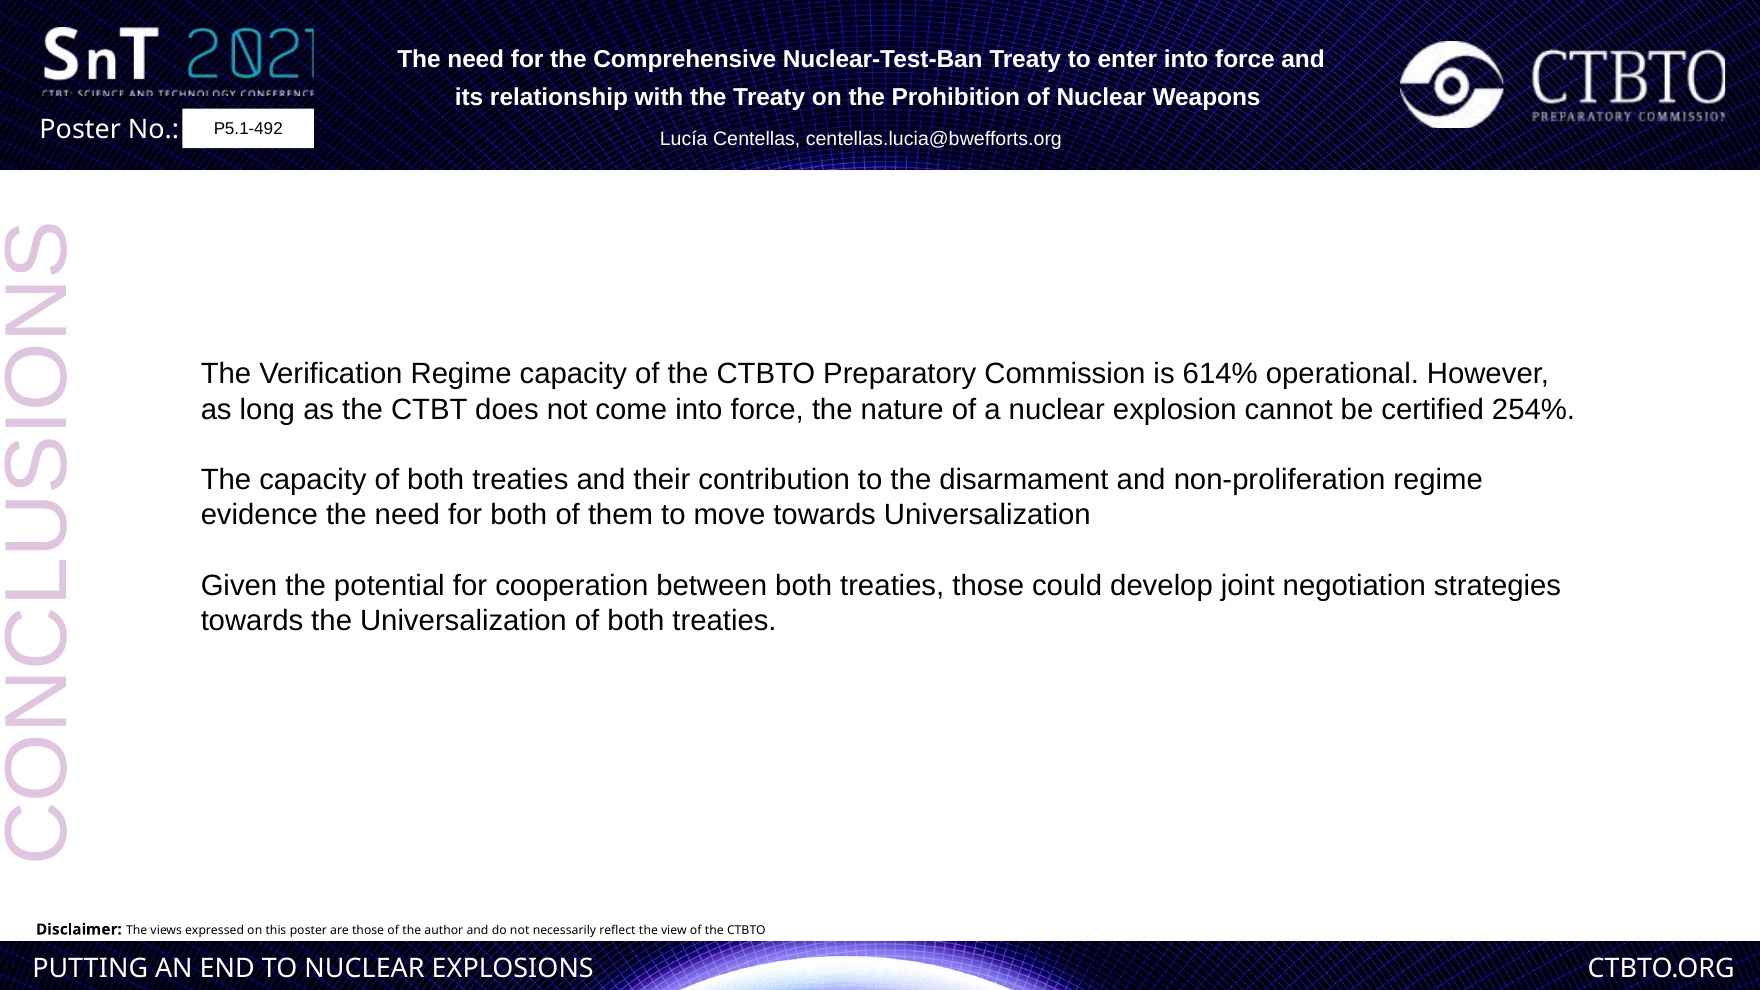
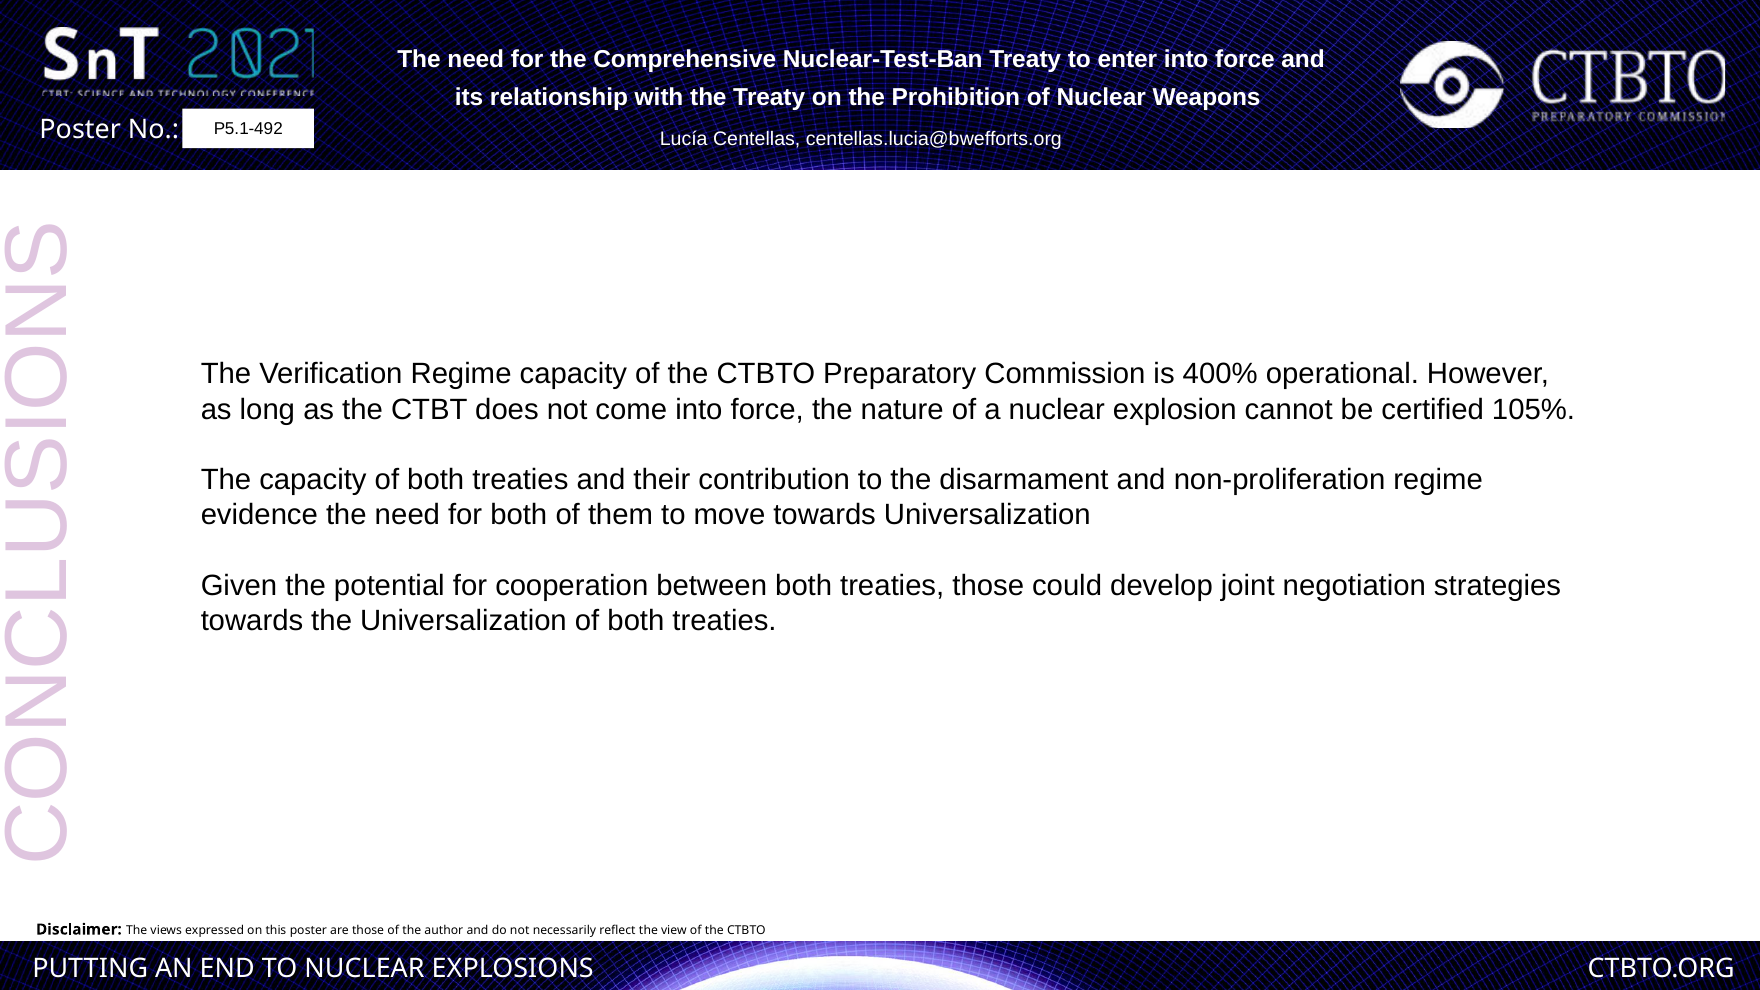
614%: 614% -> 400% (1220, 374)
254%: 254% -> 105% (1534, 409)
